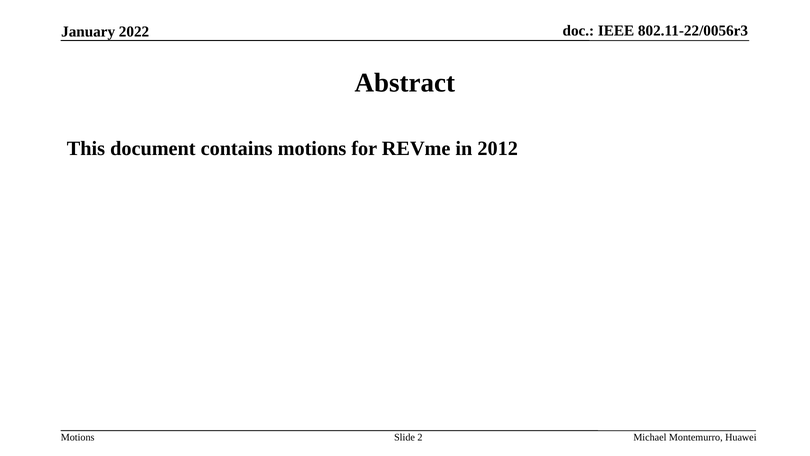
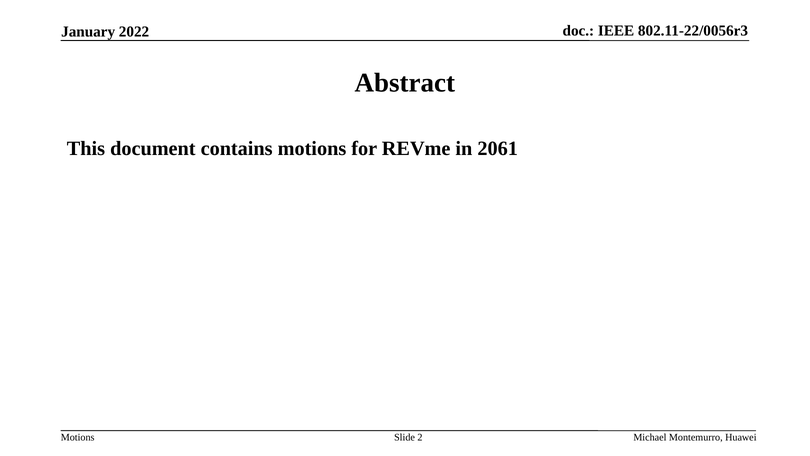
2012: 2012 -> 2061 (498, 148)
